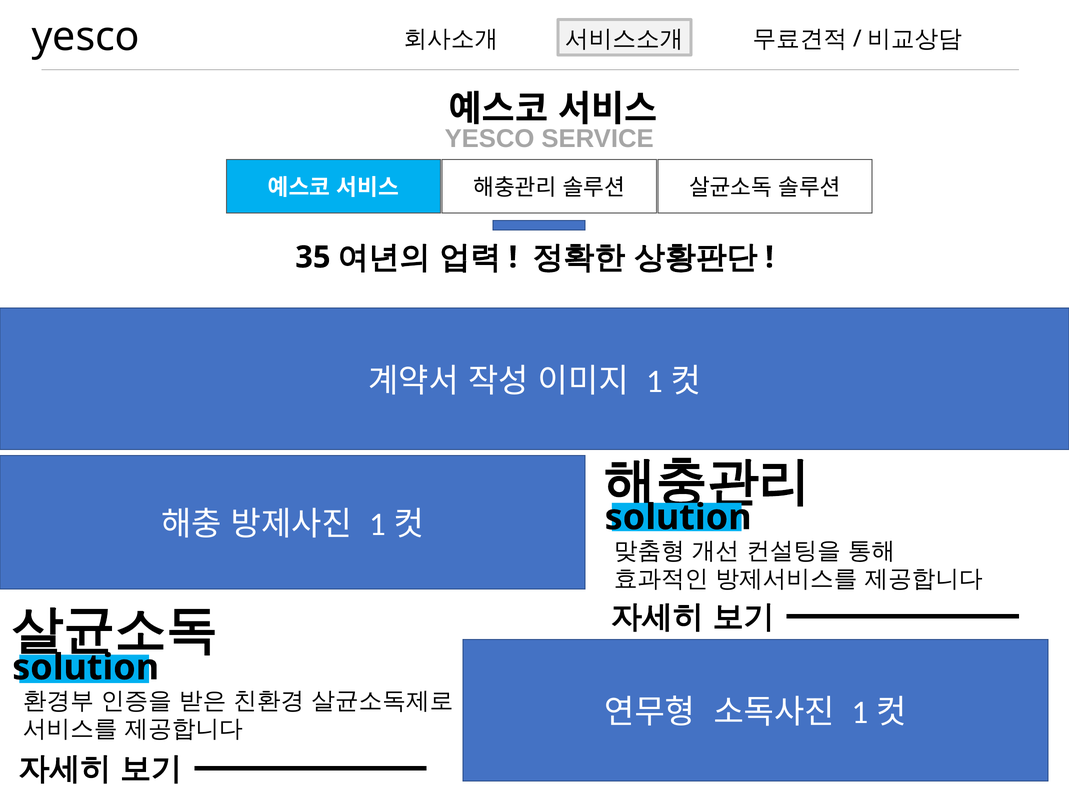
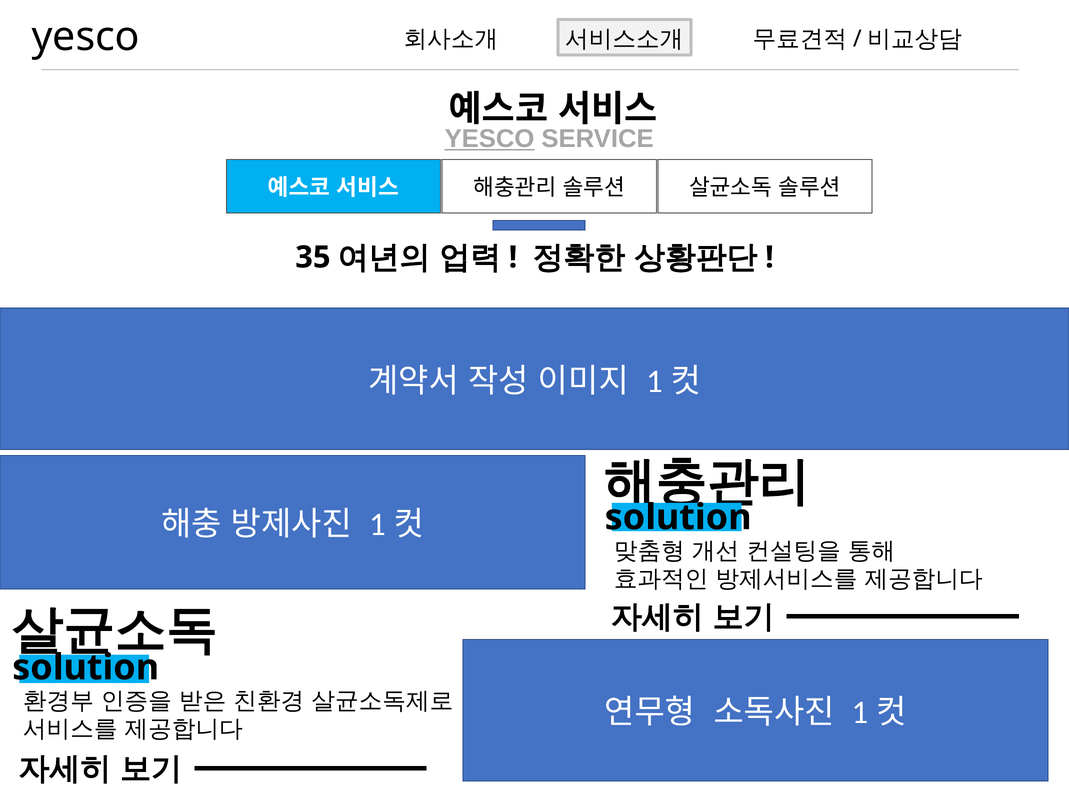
YESCO underline: none -> present (490, 139)
